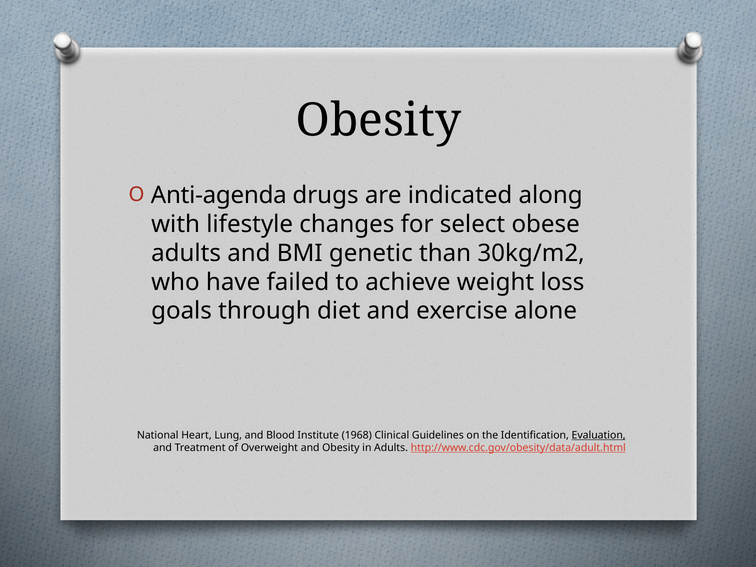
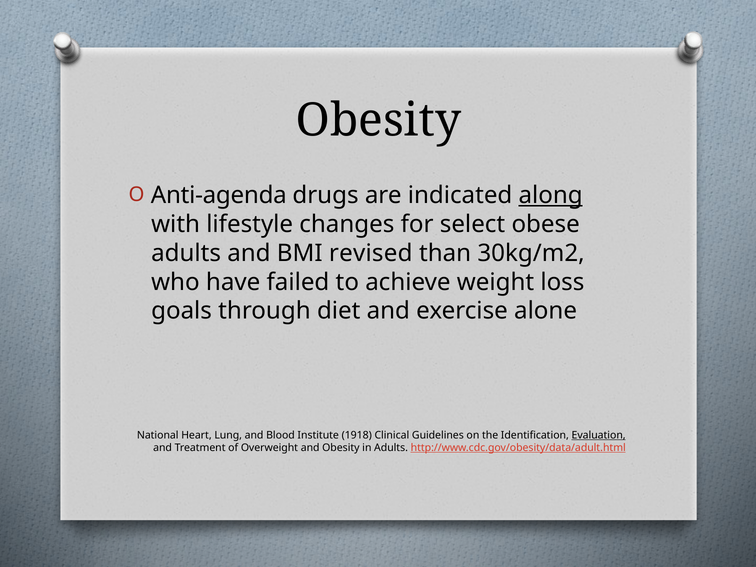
along underline: none -> present (551, 195)
genetic: genetic -> revised (371, 253)
1968: 1968 -> 1918 (357, 435)
